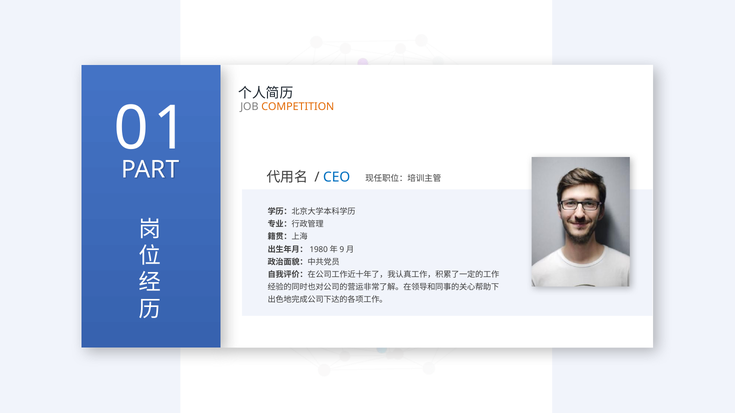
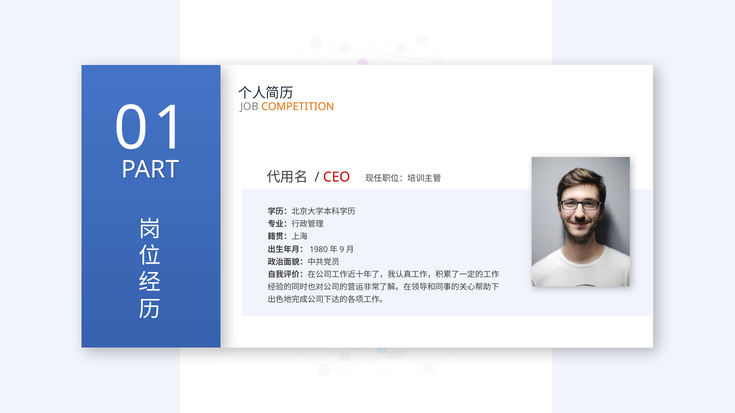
CEO colour: blue -> red (337, 178)
